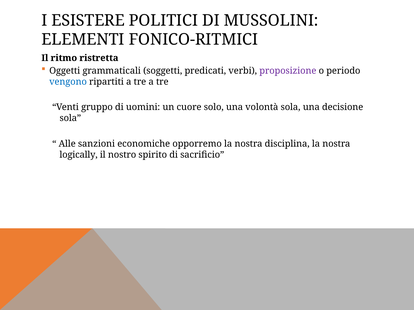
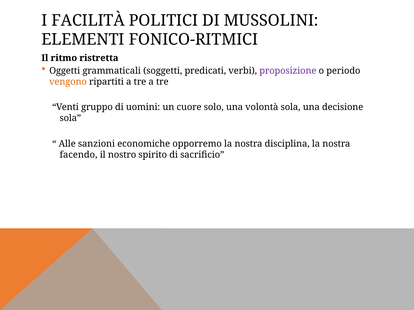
ESISTERE: ESISTERE -> FACILITÀ (88, 20)
vengono colour: blue -> orange (68, 82)
logically: logically -> facendo (79, 155)
